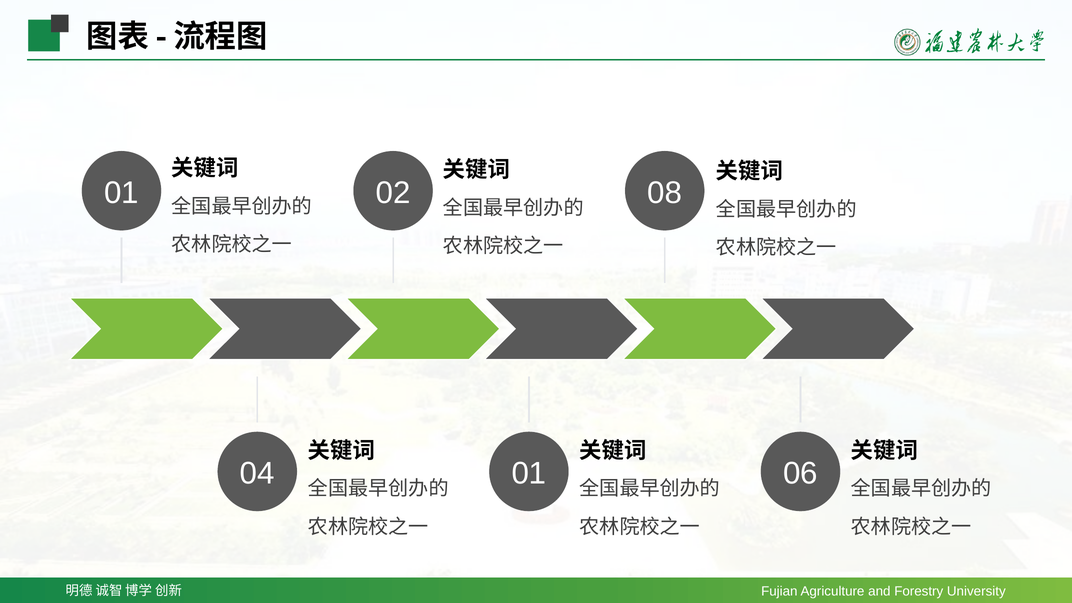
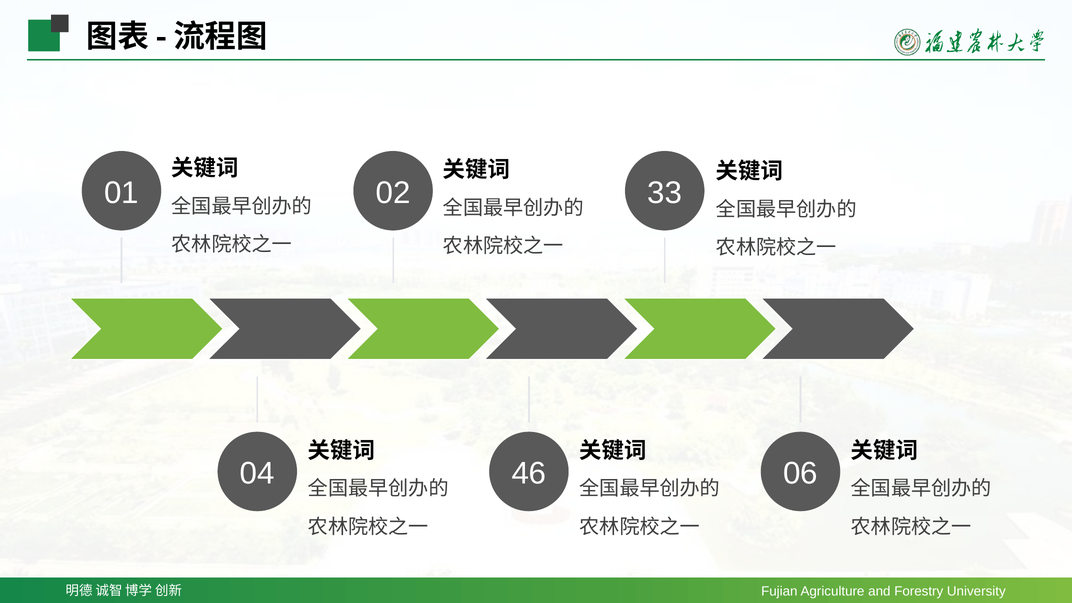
08: 08 -> 33 (665, 193)
04 01: 01 -> 46 (529, 474)
